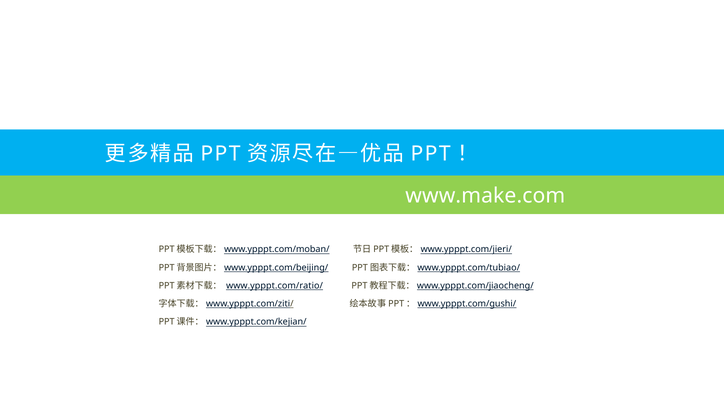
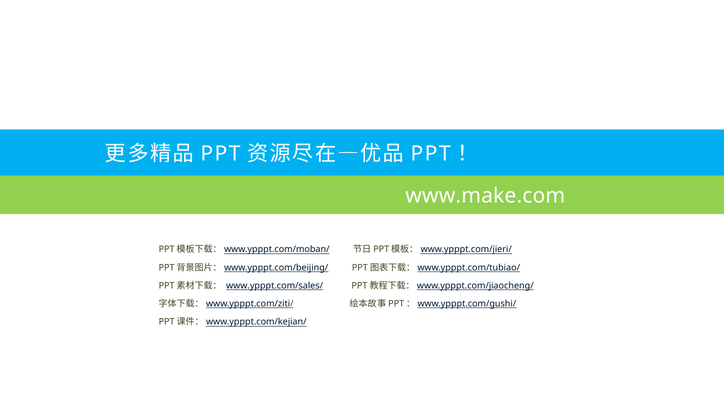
www.ypppt.com/ratio/: www.ypppt.com/ratio/ -> www.ypppt.com/sales/ (275, 286)
